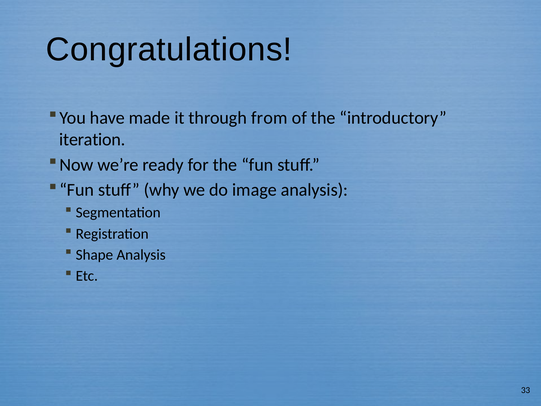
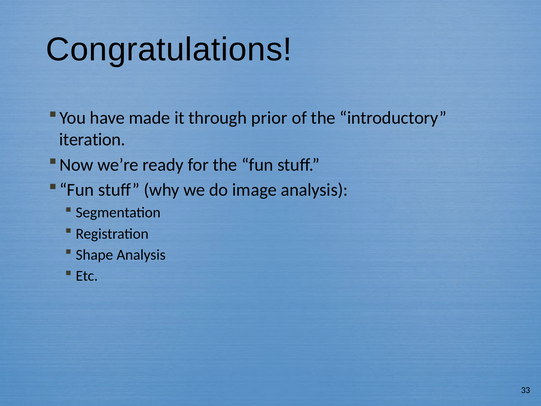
from: from -> prior (269, 118)
